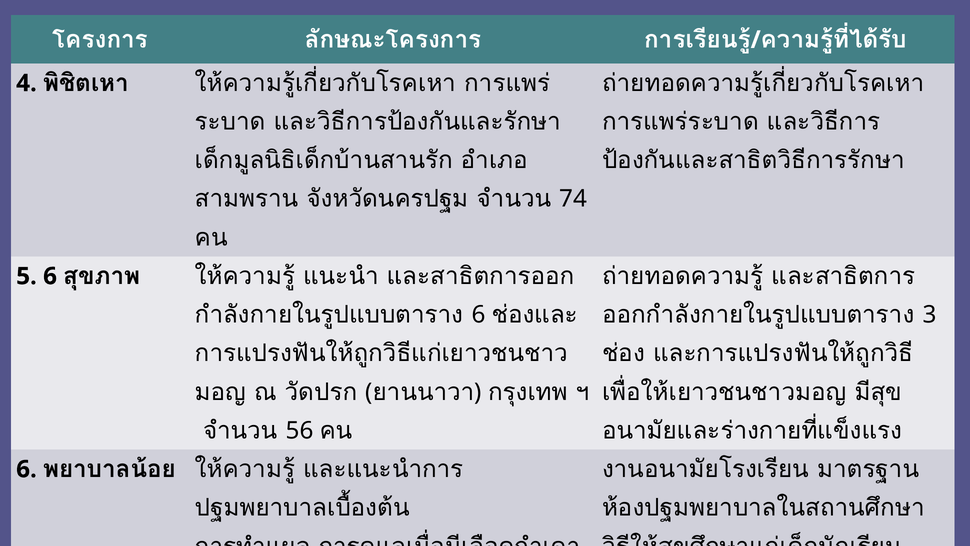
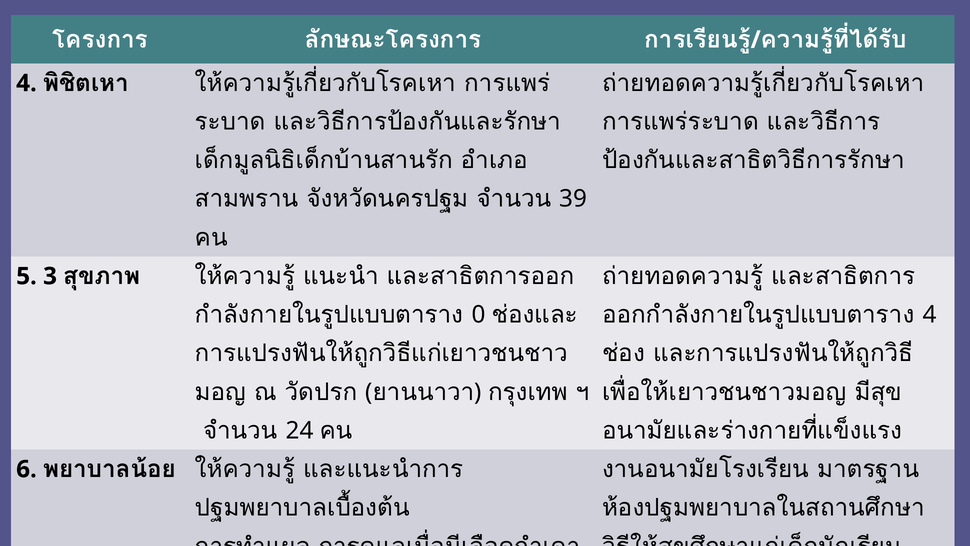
74: 74 -> 39 (573, 199)
5 6: 6 -> 3 (50, 276)
6: 6 -> 0 (478, 315)
3: 3 -> 4 (930, 315)
56: 56 -> 24 (300, 430)
